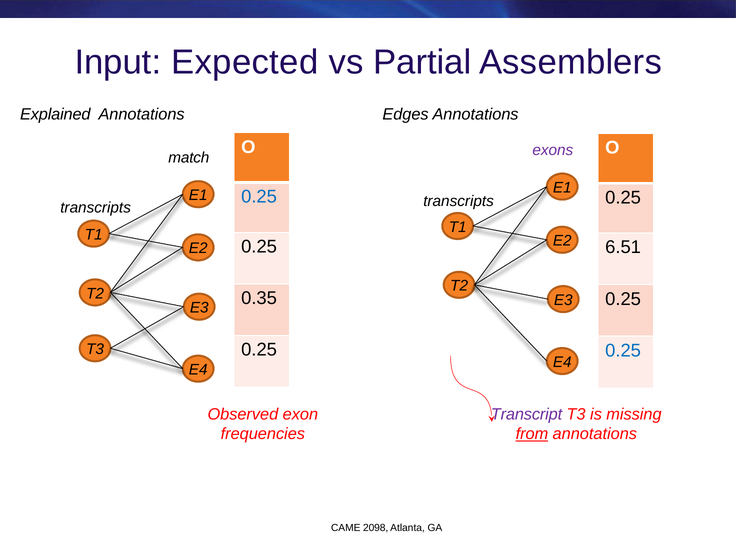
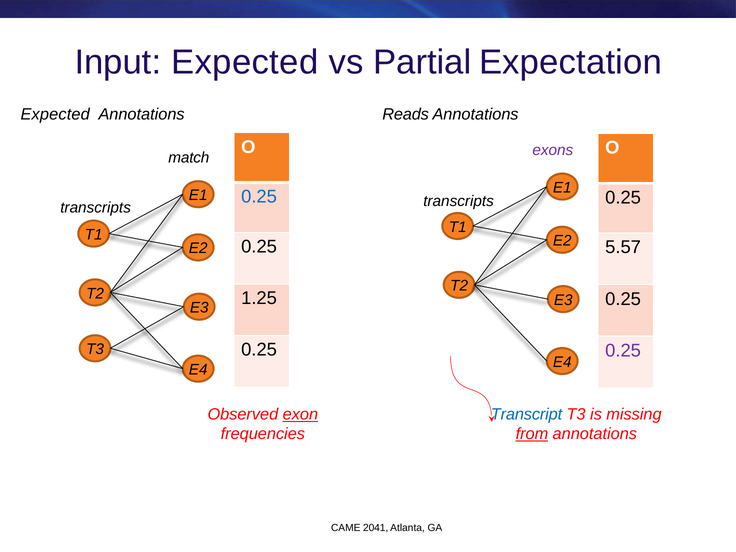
Assemblers: Assemblers -> Expectation (571, 63)
Explained: Explained -> Expected (55, 114)
Edges: Edges -> Reads (406, 114)
6.51: 6.51 -> 5.57 (623, 247)
0.35: 0.35 -> 1.25 (259, 298)
0.25 colour: blue -> purple (623, 350)
exon underline: none -> present (300, 414)
Transcript colour: purple -> blue (527, 414)
2098: 2098 -> 2041 (376, 528)
